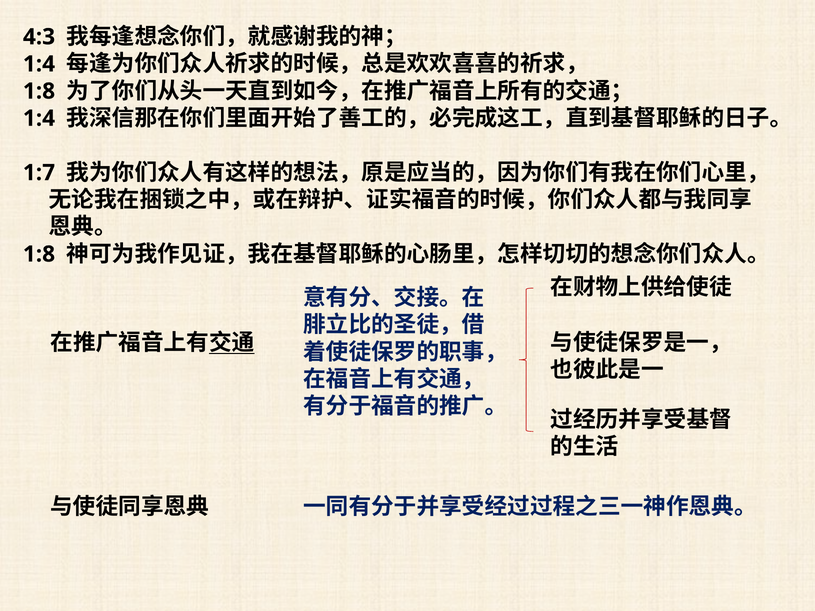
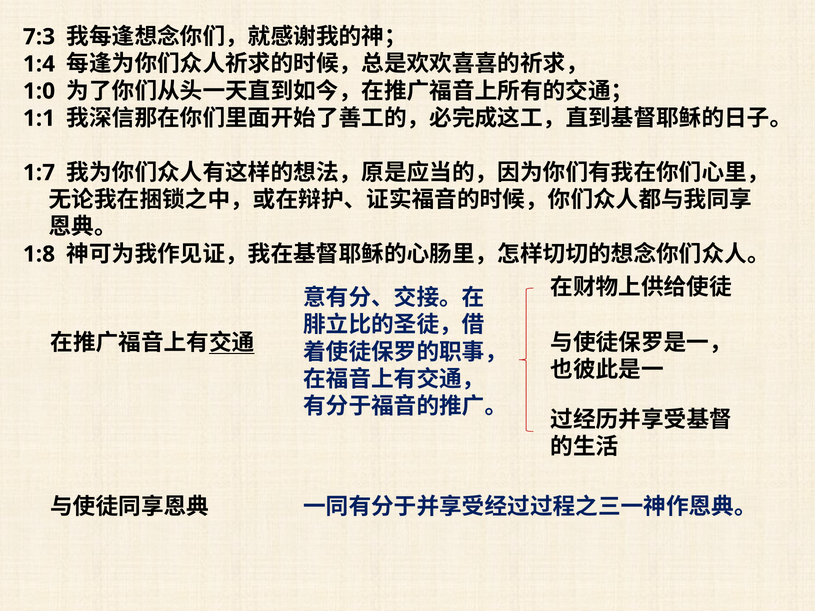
4:3: 4:3 -> 7:3 (39, 37)
1:8: 1:8 -> 1:0 (39, 91)
1:4: 1:4 -> 1:1 (39, 118)
